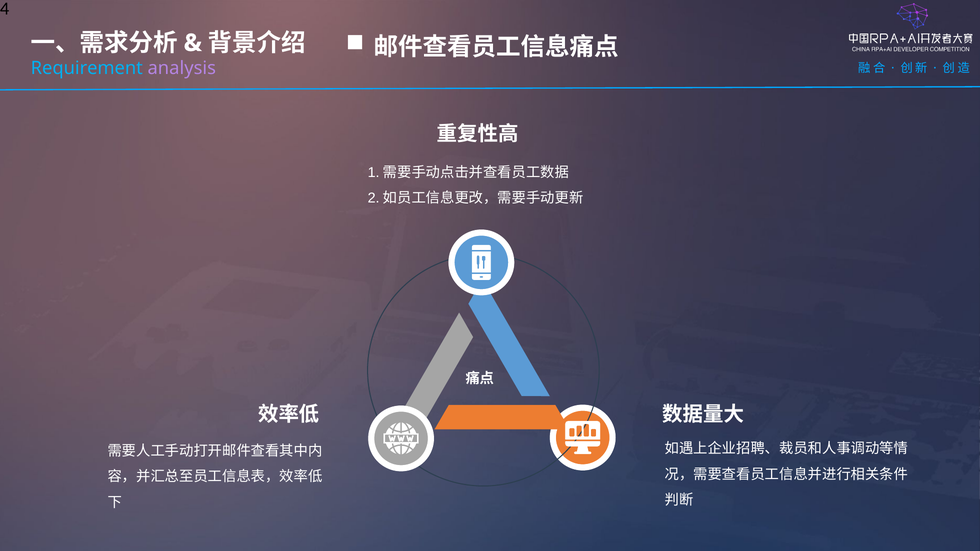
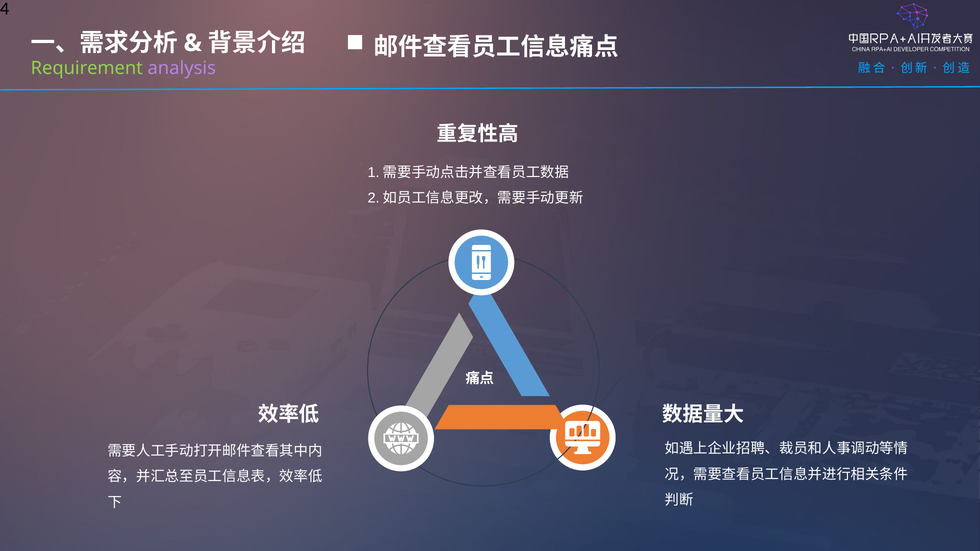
Requirement colour: light blue -> light green (87, 68)
